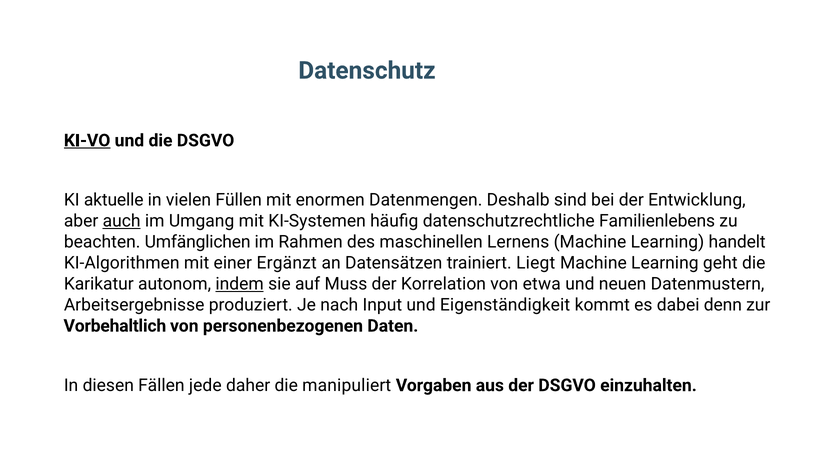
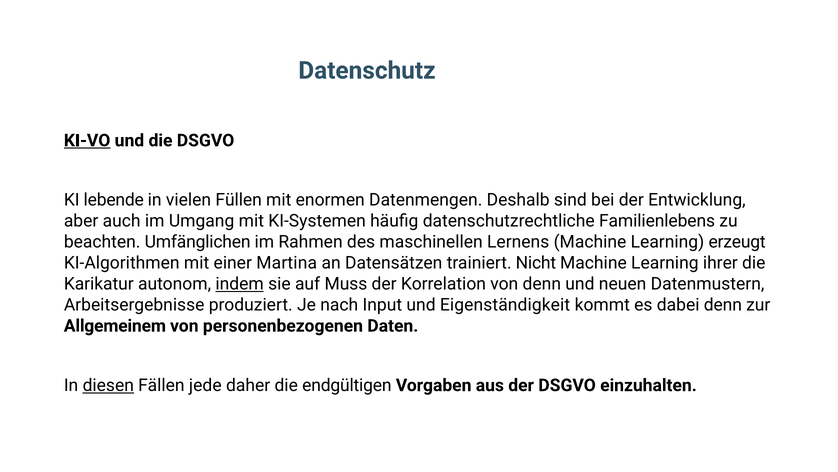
aktuelle: aktuelle -> lebende (114, 200)
auch underline: present -> none (122, 221)
handelt: handelt -> erzeugt (737, 242)
Ergänzt: Ergänzt -> Martina (287, 263)
Liegt: Liegt -> Nicht (536, 263)
geht: geht -> ihrer (720, 263)
von etwa: etwa -> denn (542, 284)
Vorbehaltlich: Vorbehaltlich -> Allgemeinem (115, 325)
diesen underline: none -> present (108, 385)
manipuliert: manipuliert -> endgültigen (347, 385)
